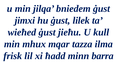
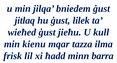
jimxi: jimxi -> jitlaq (25, 20)
mhux: mhux -> kienu (34, 44)
